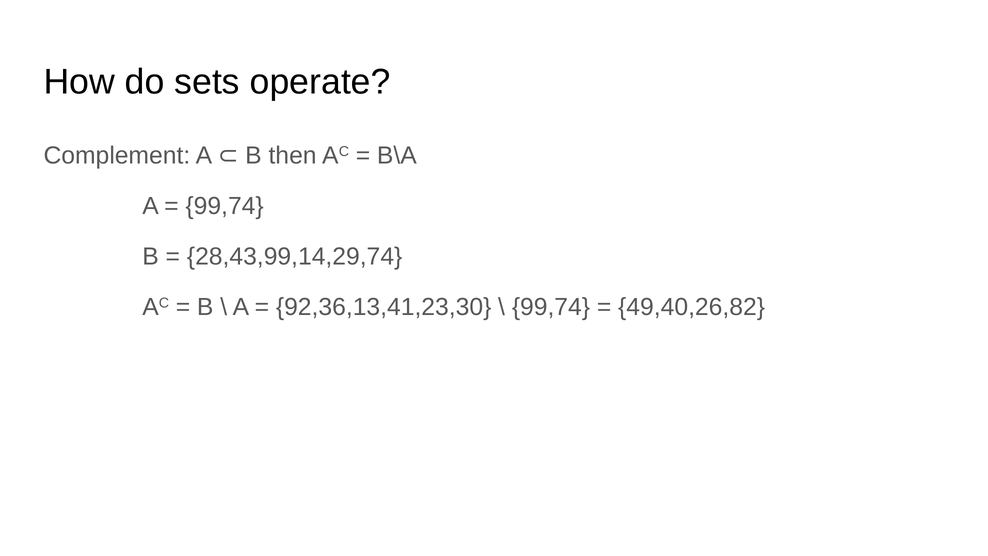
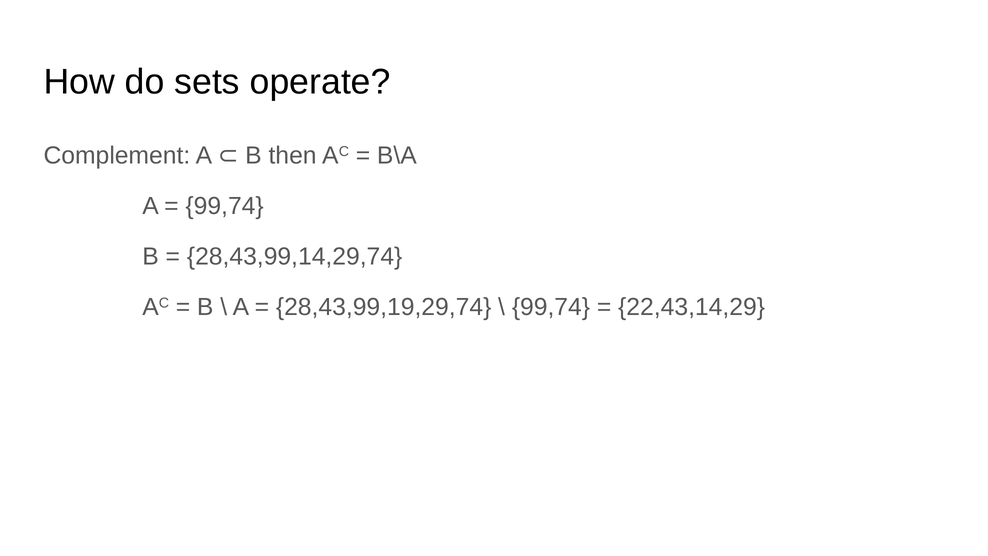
92,36,13,41,23,30: 92,36,13,41,23,30 -> 28,43,99,19,29,74 (384, 307)
49,40,26,82: 49,40,26,82 -> 22,43,14,29 (692, 307)
